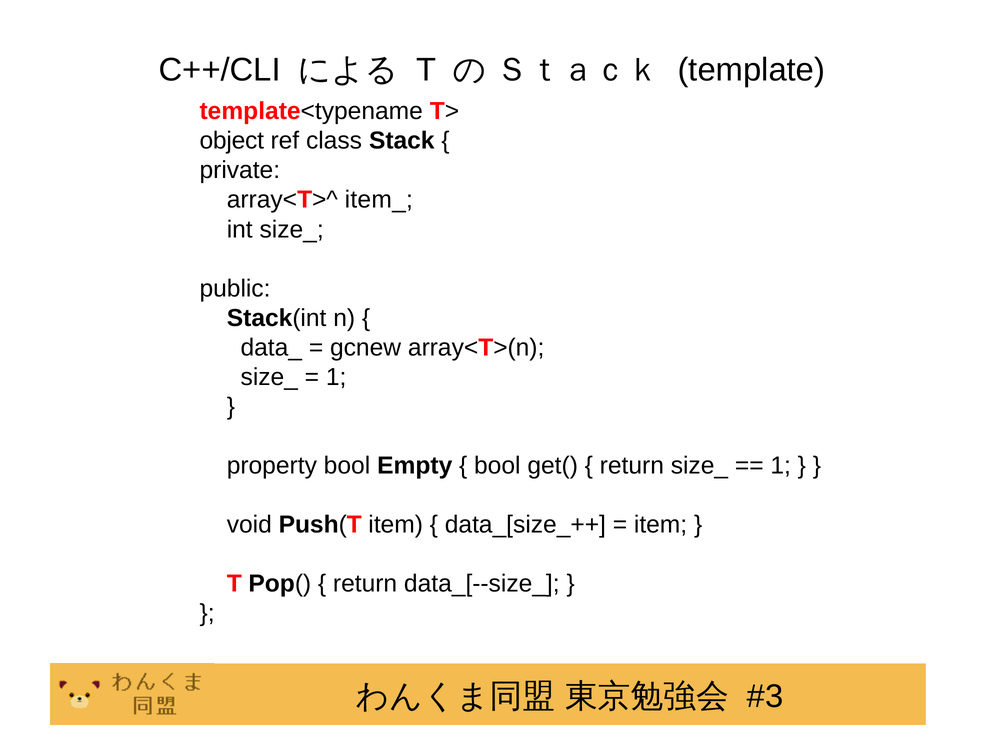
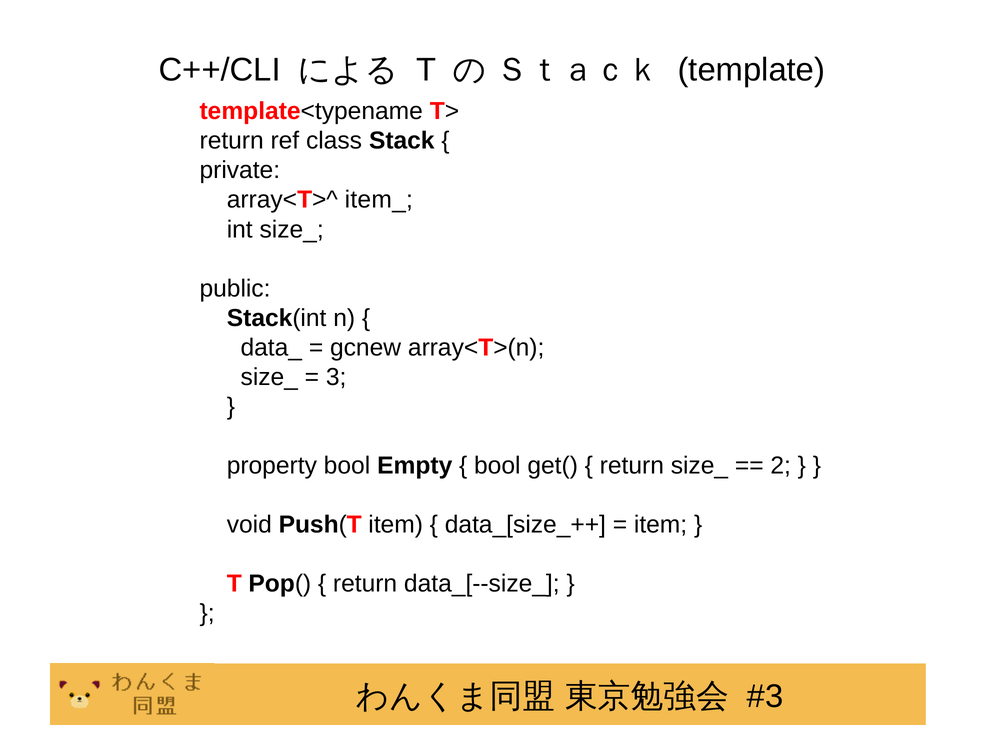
object: object -> return (232, 141)
1: 1 -> 3 (336, 377)
1: 1 -> 2 (781, 466)
